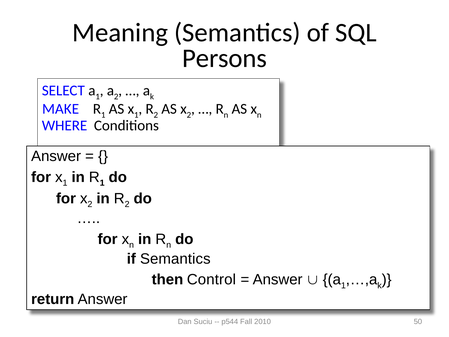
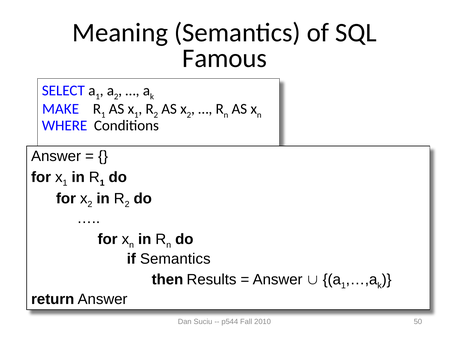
Persons: Persons -> Famous (225, 58)
Control: Control -> Results (211, 279)
